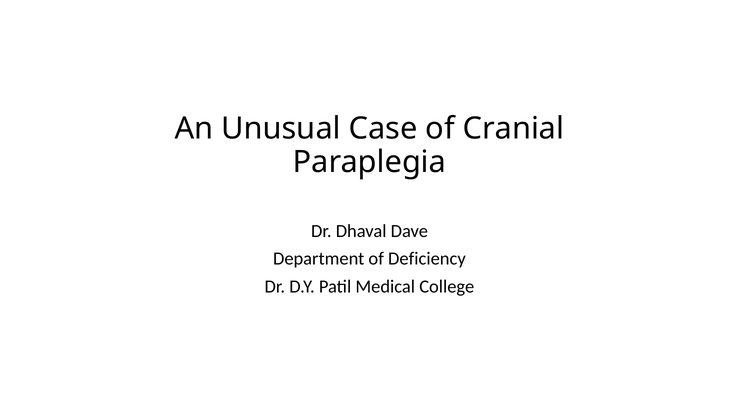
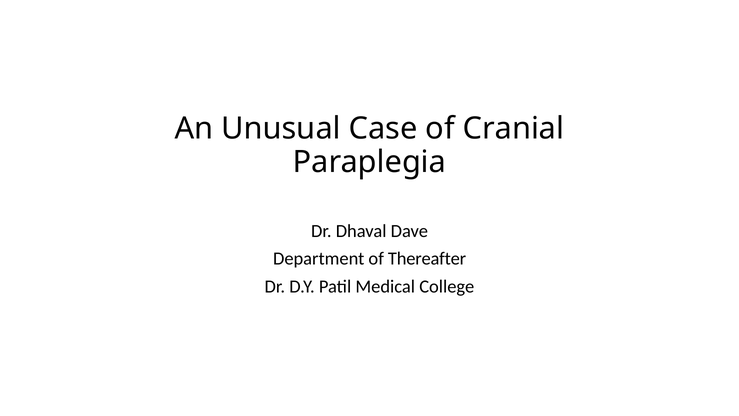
Deficiency: Deficiency -> Thereafter (427, 259)
